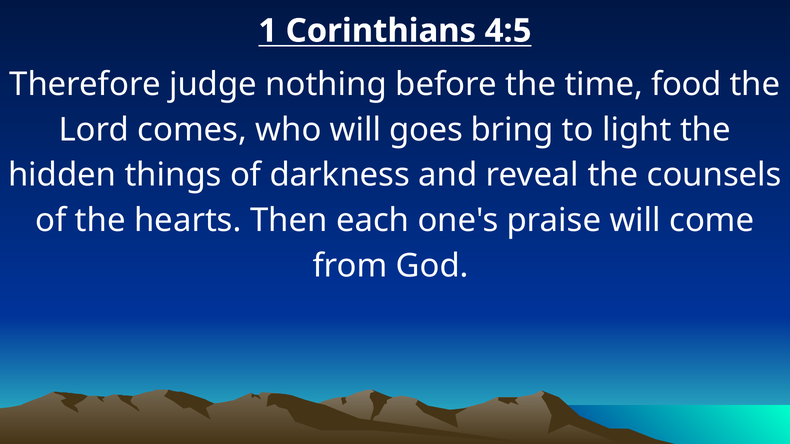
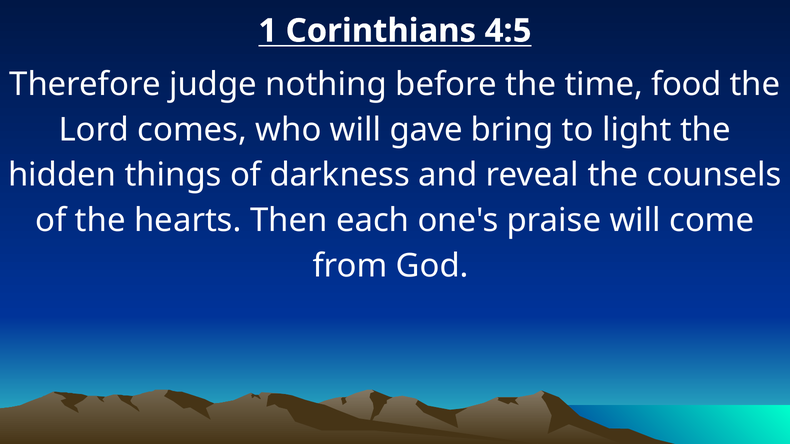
goes: goes -> gave (426, 130)
